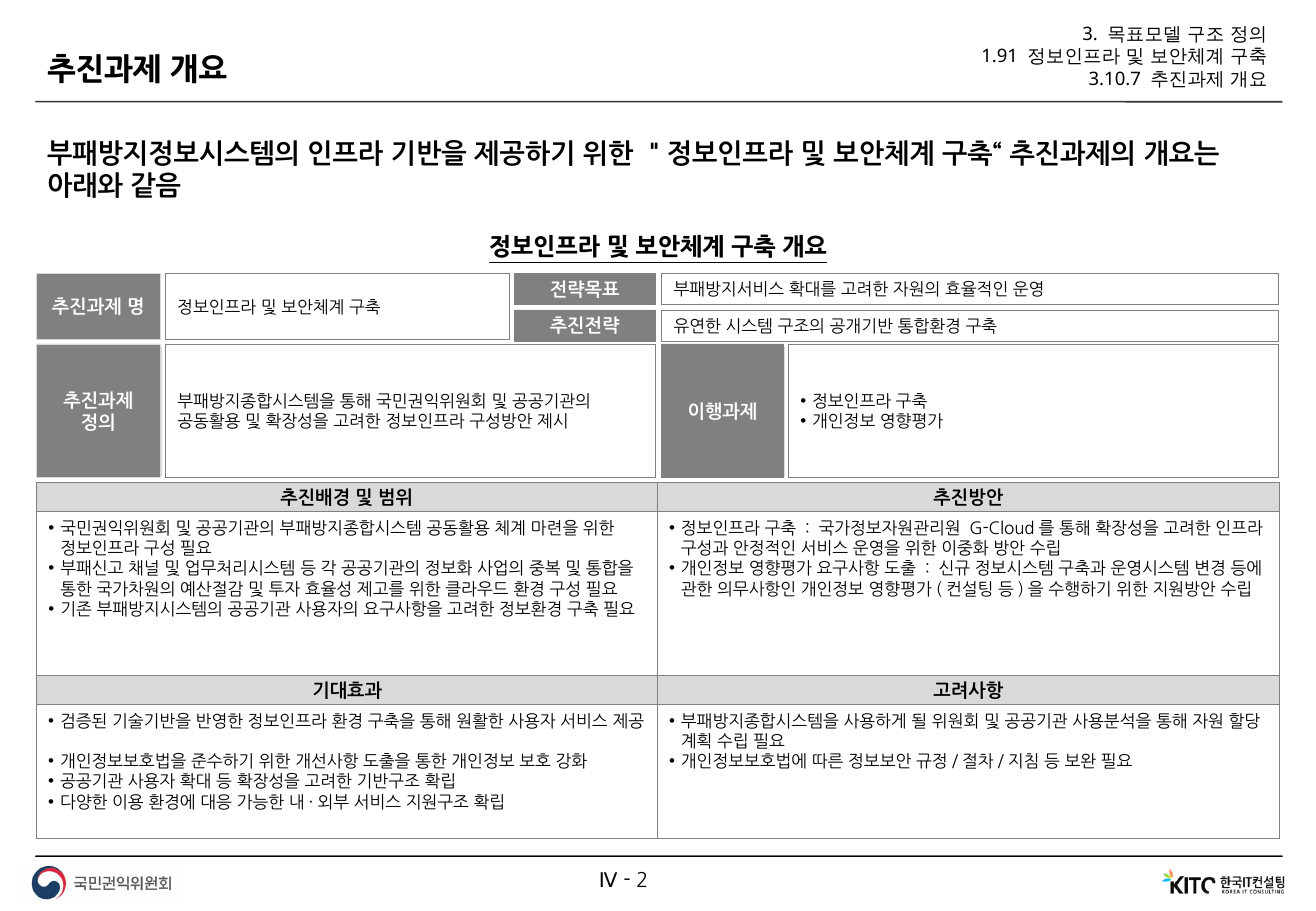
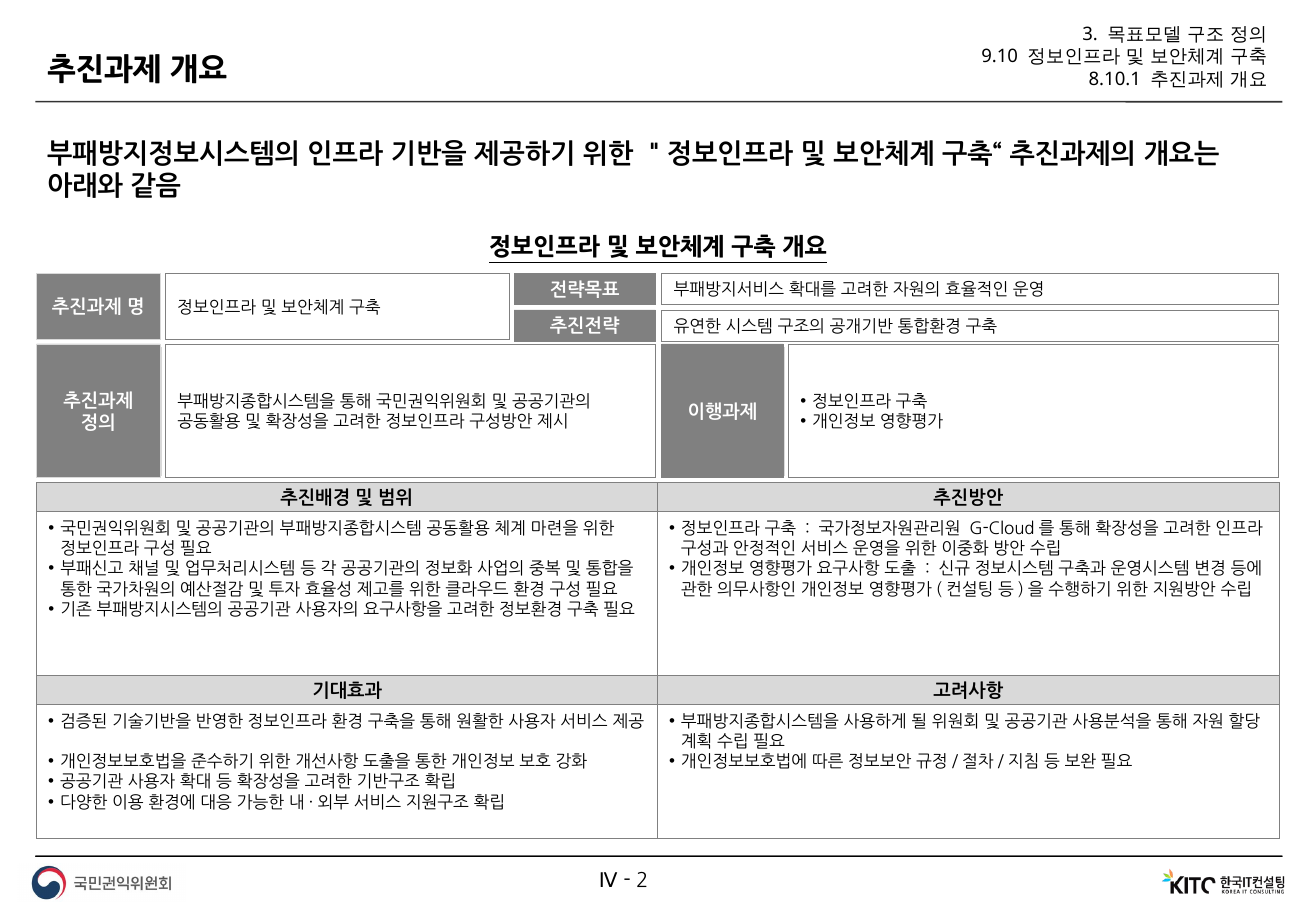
1.91: 1.91 -> 9.10 (1000, 57)
3.10.7: 3.10.7 -> 8.10.1 (1115, 79)
